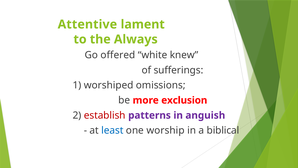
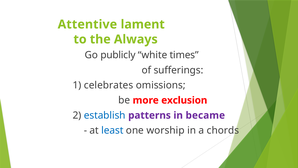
offered: offered -> publicly (118, 55)
knew: knew -> times (184, 55)
worshiped: worshiped -> celebrates (109, 85)
establish colour: red -> blue (105, 115)
anguish: anguish -> became (205, 115)
biblical: biblical -> chords (223, 130)
